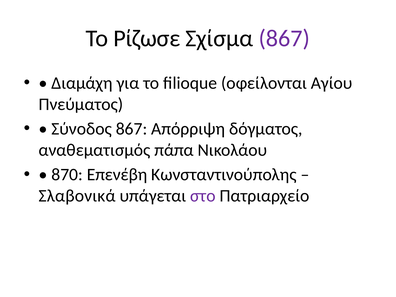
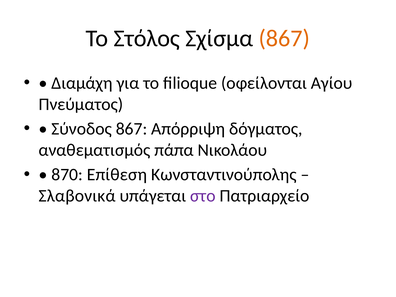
Ρίζωσε: Ρίζωσε -> Στόλος (147, 38)
867 colour: purple -> orange (284, 38)
Επενέβη: Επενέβη -> Επίθεση (117, 175)
